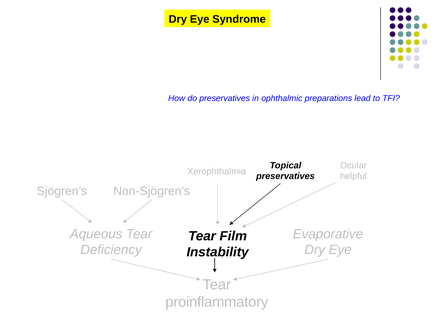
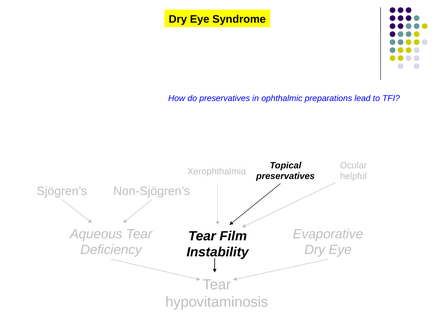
proinflammatory: proinflammatory -> hypovitaminosis (217, 303)
